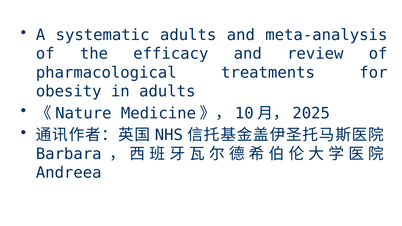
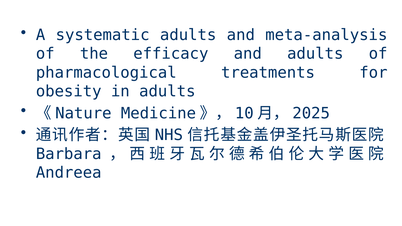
and review: review -> adults (315, 54)
